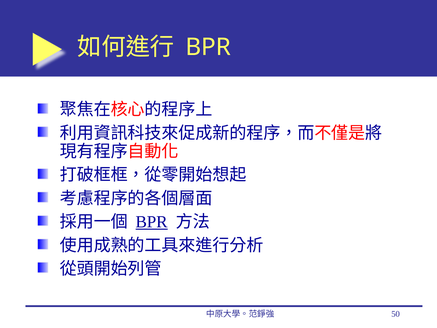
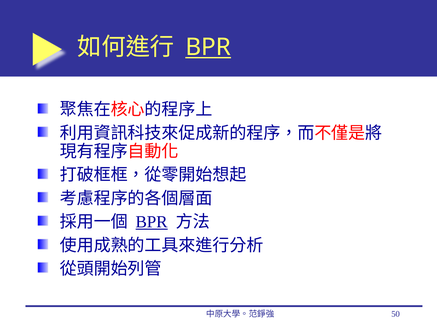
BPR underline: none -> present (208, 47)
